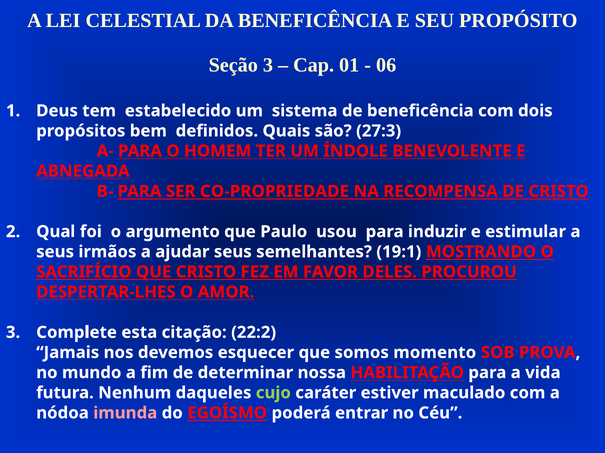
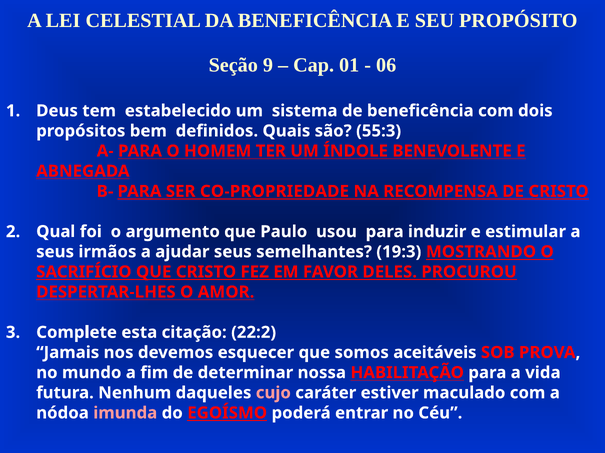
Seção 3: 3 -> 9 (268, 65)
27:3: 27:3 -> 55:3 (379, 131)
19:1: 19:1 -> 19:3 (399, 252)
momento: momento -> aceitáveis (435, 353)
cujo colour: light green -> pink (273, 393)
